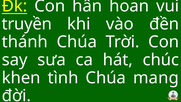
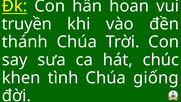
mang: mang -> giống (156, 78)
